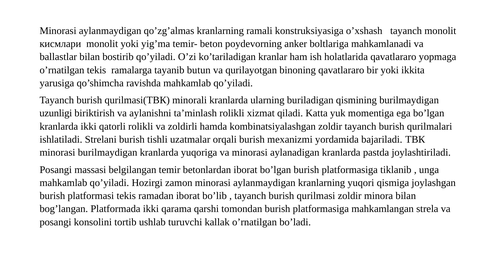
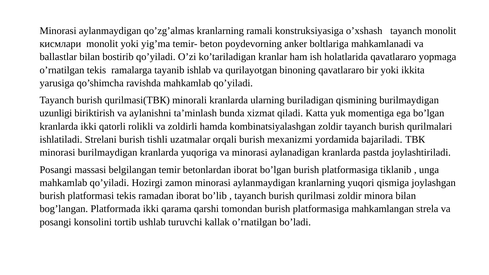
butun: butun -> ishlab (199, 70)
ta’minlash rolikli: rolikli -> bunda (232, 113)
